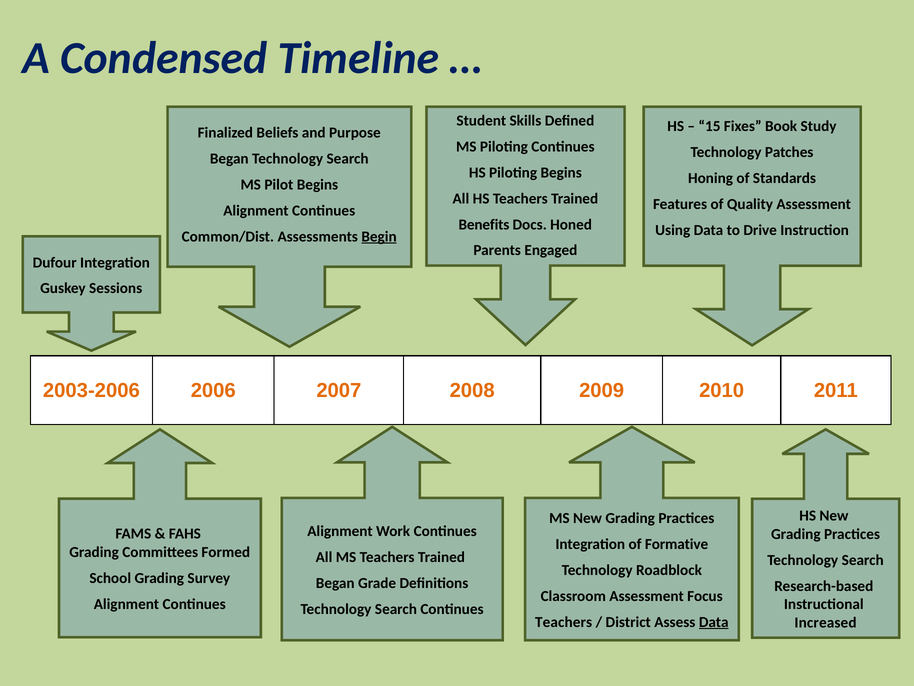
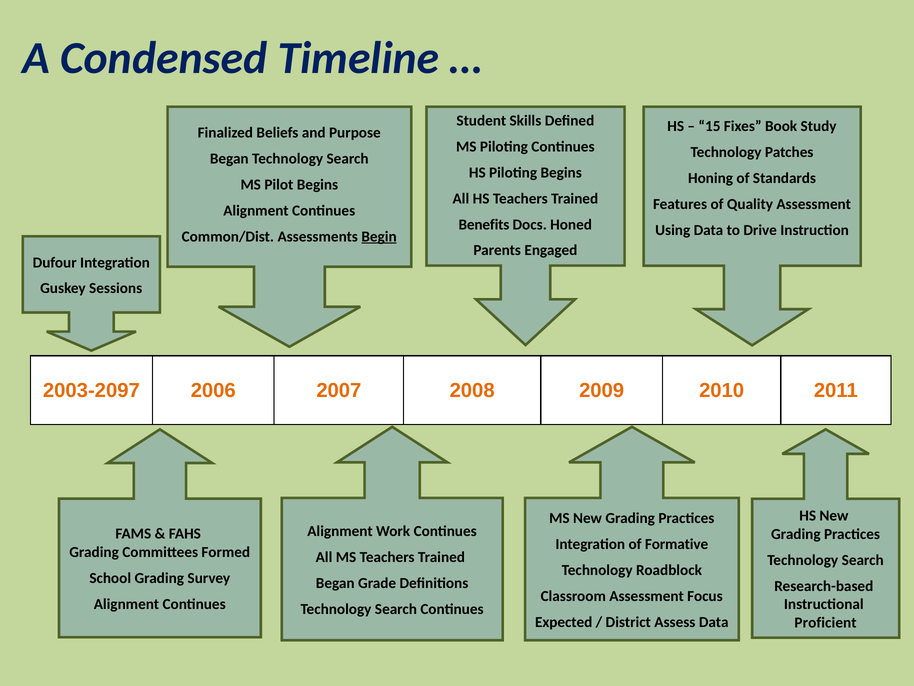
2003-2006: 2003-2006 -> 2003-2097 (91, 390)
Teachers: Teachers -> Expected (564, 622)
Data underline: present -> none (714, 622)
Increased: Increased -> Proficient (826, 622)
